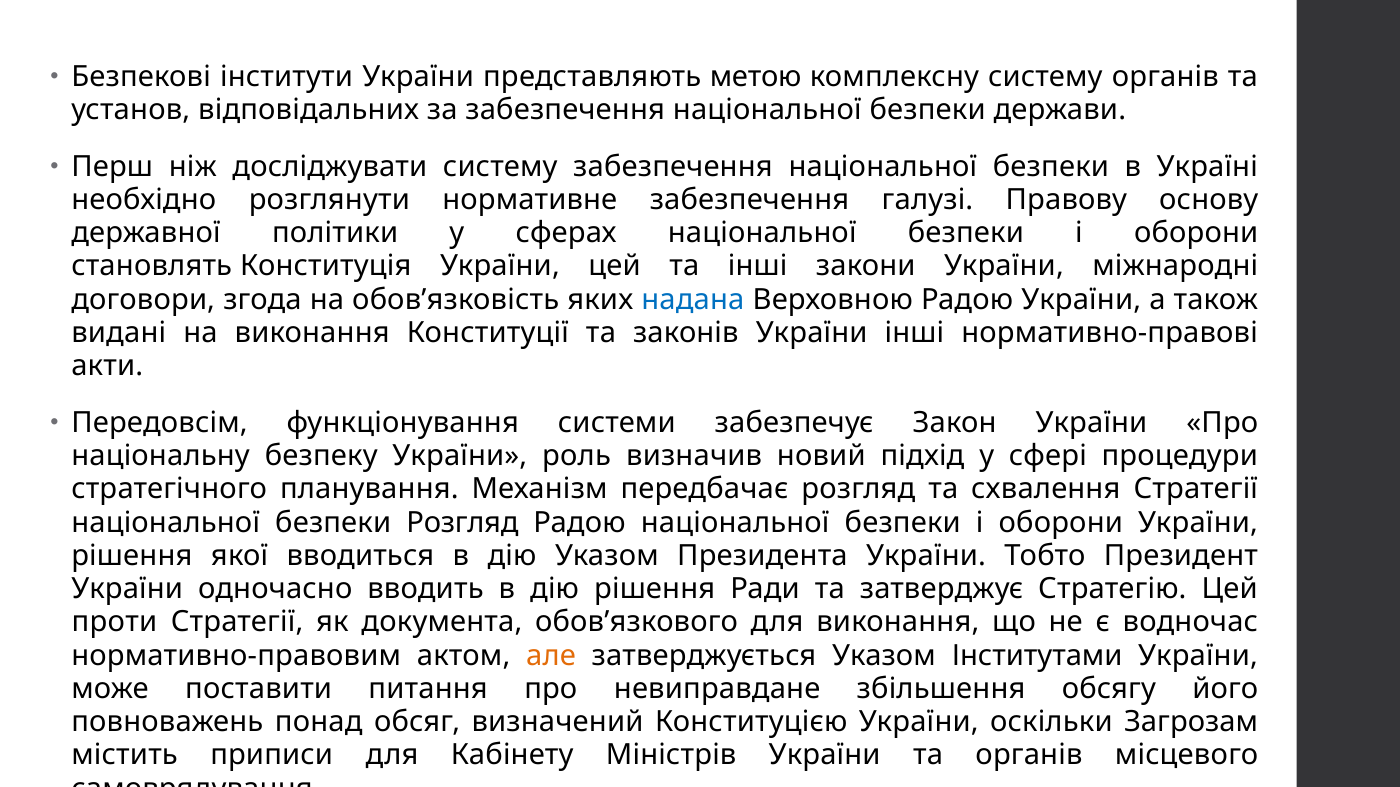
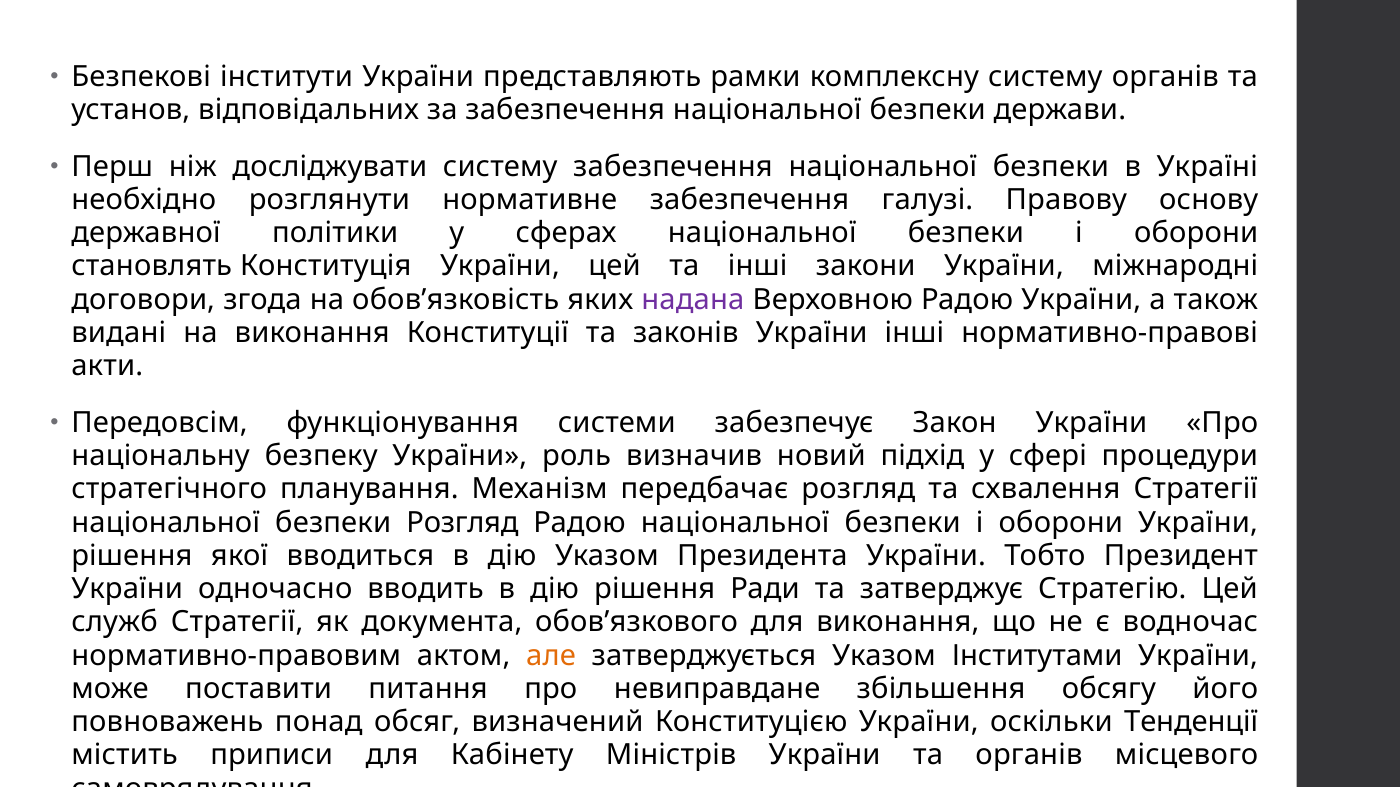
метою: метою -> рамки (755, 77)
надана colour: blue -> purple (693, 300)
проти: проти -> служб (115, 623)
Загрозам: Загрозам -> Тенденції (1191, 722)
